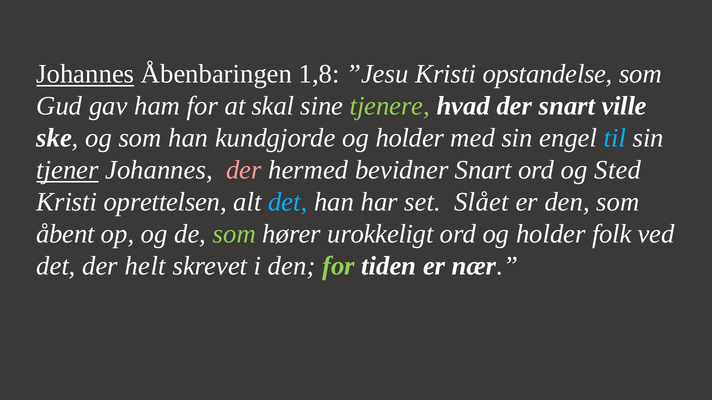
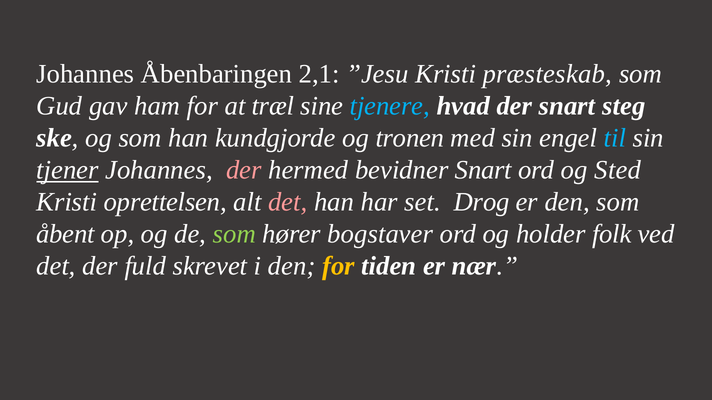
Johannes underline: present -> none (85, 74)
1,8: 1,8 -> 2,1 (319, 74)
opstandelse: opstandelse -> præsteskab (547, 74)
skal: skal -> træl (273, 106)
tjenere colour: light green -> light blue (390, 106)
ville: ville -> steg (624, 106)
kundgjorde og holder: holder -> tronen (410, 138)
det colour: light blue -> pink (288, 202)
Slået: Slået -> Drog (482, 202)
urokkeligt: urokkeligt -> bogstaver (380, 234)
helt: helt -> fuld (145, 266)
for colour: light green -> yellow (339, 266)
